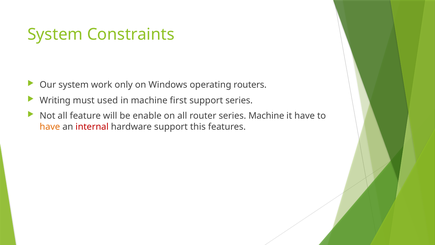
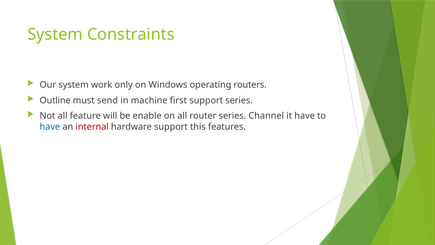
Writing: Writing -> Outline (55, 100)
used: used -> send (107, 100)
series Machine: Machine -> Channel (266, 116)
have colour: orange -> blue (50, 127)
